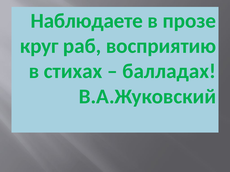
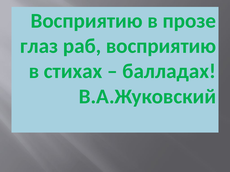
Наблюдаете: Наблюдаете -> Восприятию (87, 21)
круг: круг -> глаз (39, 46)
